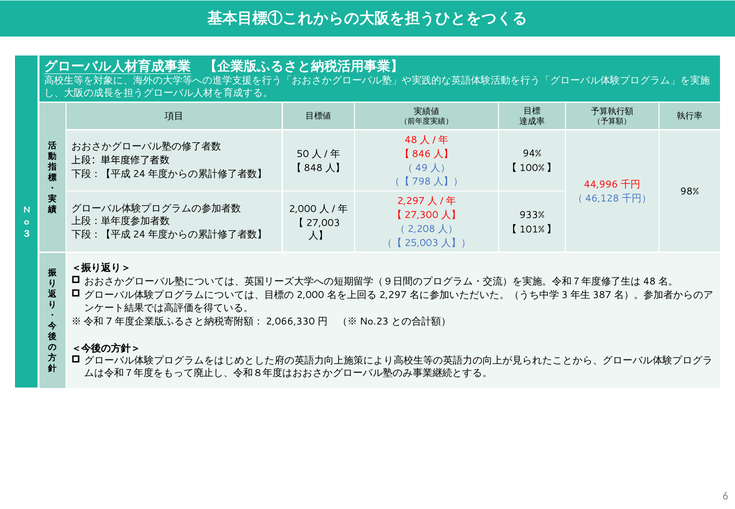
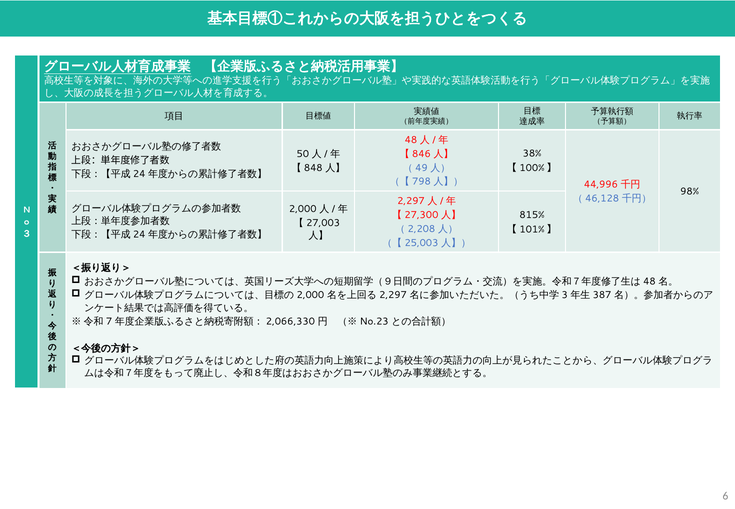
94%: 94% -> 38% (532, 153)
933%: 933% -> 815% (532, 215)
